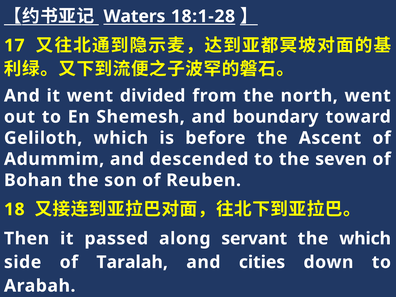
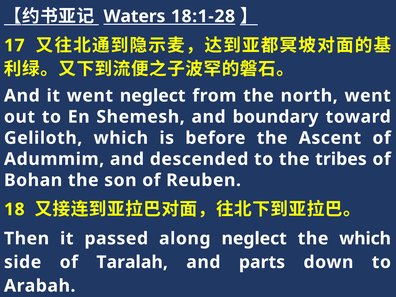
went divided: divided -> neglect (153, 96)
seven: seven -> tribes (341, 159)
along servant: servant -> neglect (254, 239)
cities: cities -> parts (262, 262)
